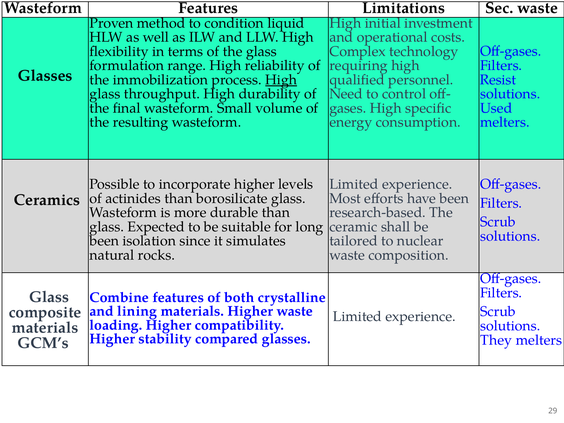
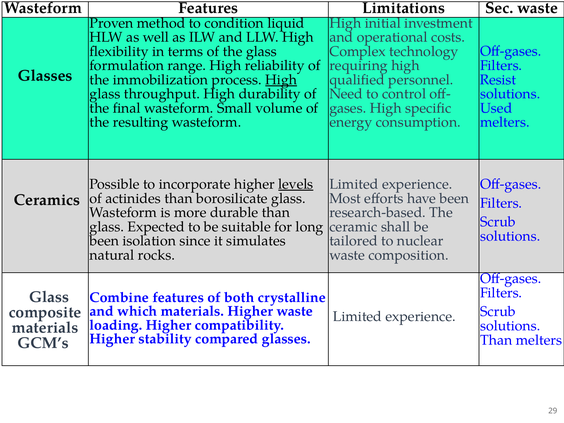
levels underline: none -> present (296, 184)
lining: lining -> which (137, 311)
They: They -> Than (496, 340)
